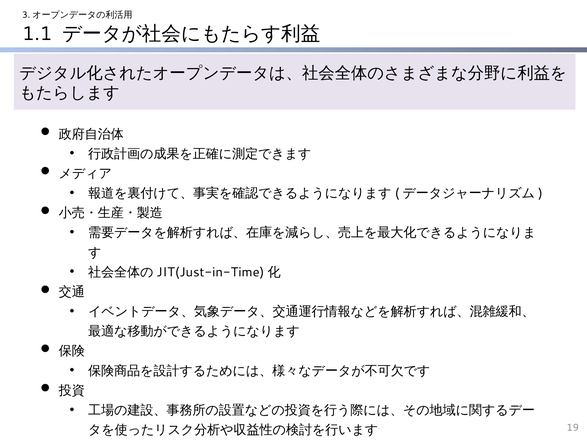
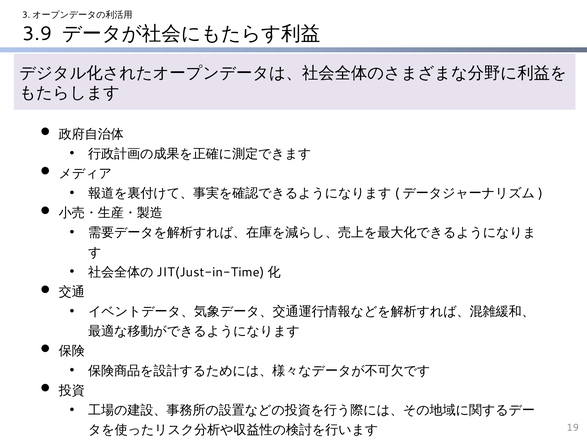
1.1: 1.1 -> 3.9 (37, 34)
